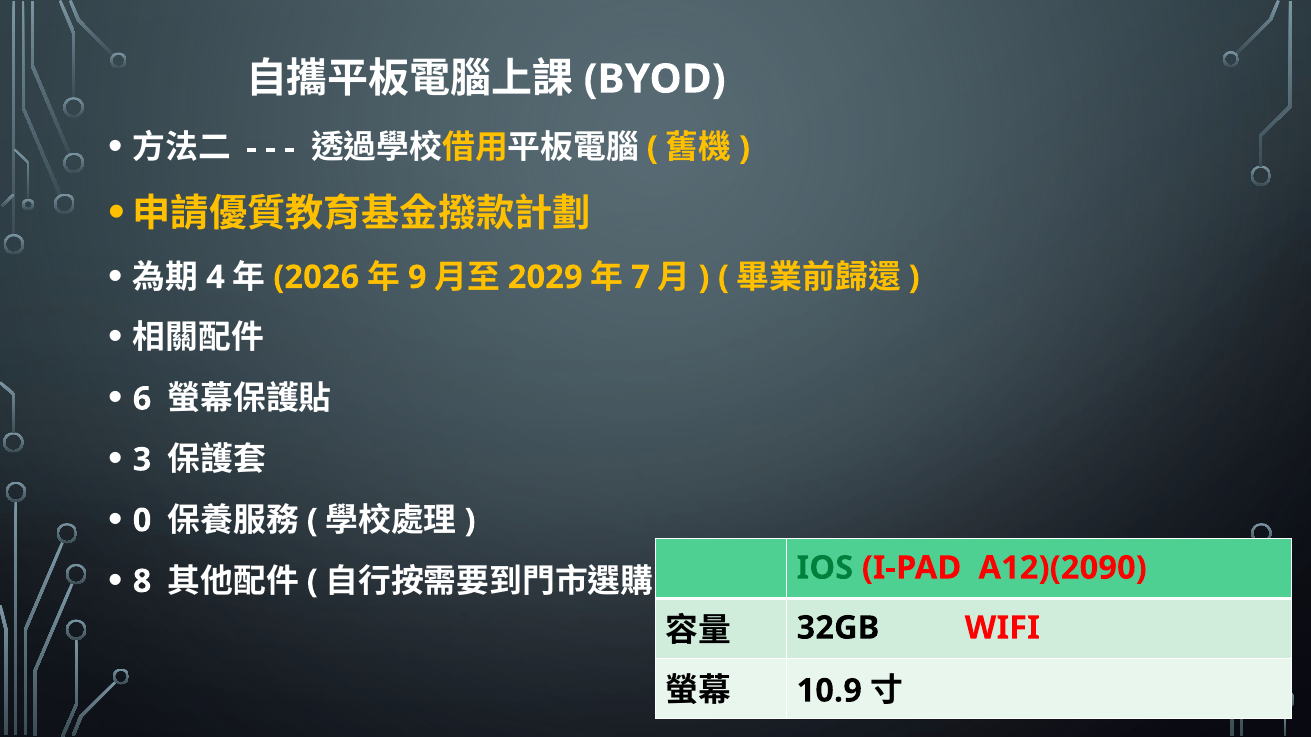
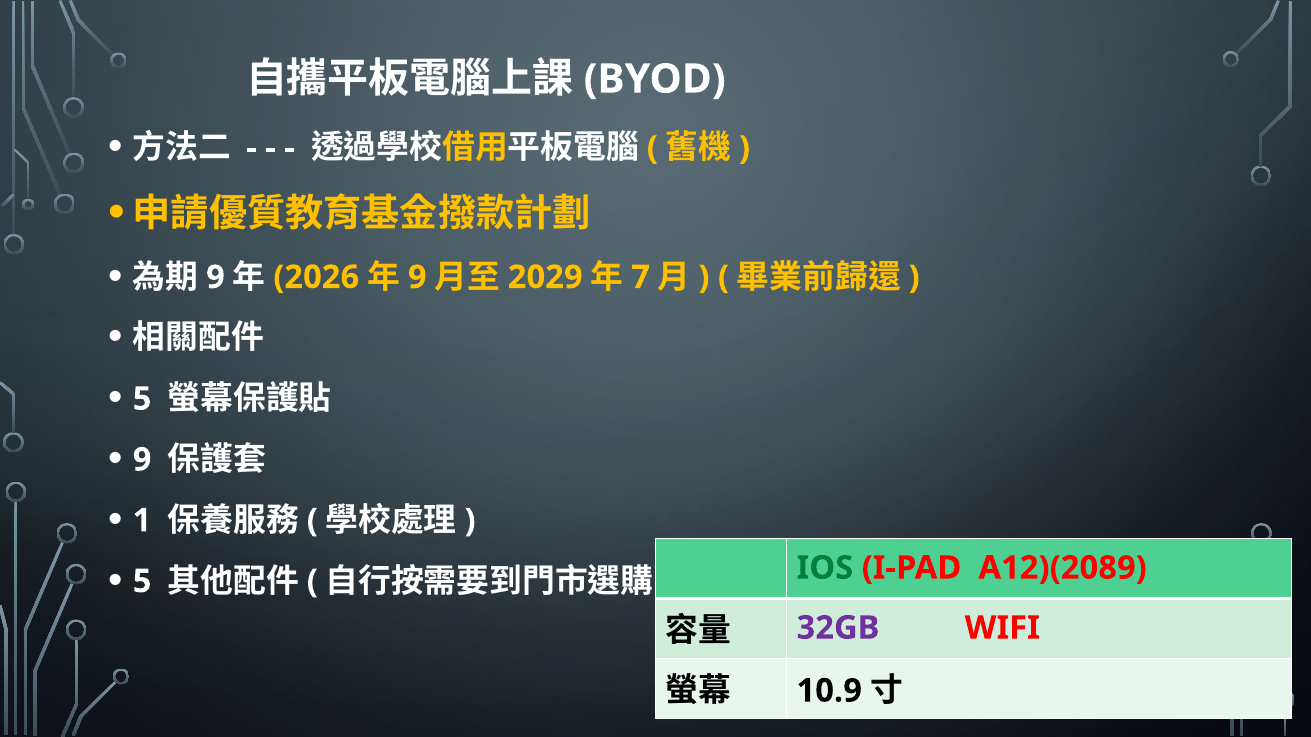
4: 4 -> 9 (215, 277)
6: 6 -> 5 (142, 399)
3: 3 -> 9 (142, 460)
0: 0 -> 1 (142, 521)
8: 8 -> 5 (142, 582)
A12)(2090: A12)(2090 -> A12)(2089 (1063, 568)
32GB colour: black -> purple (838, 628)
